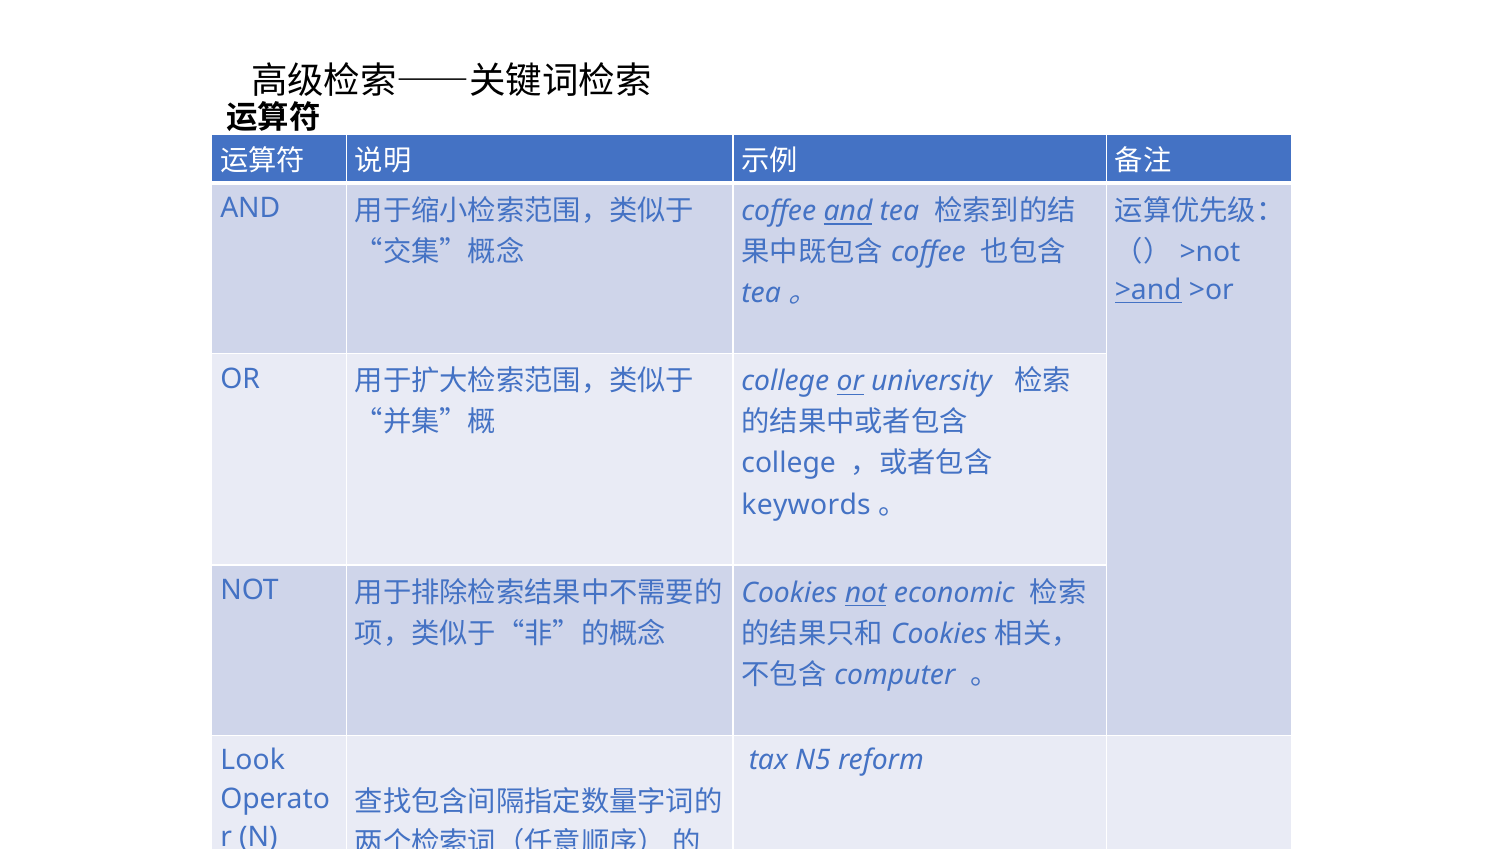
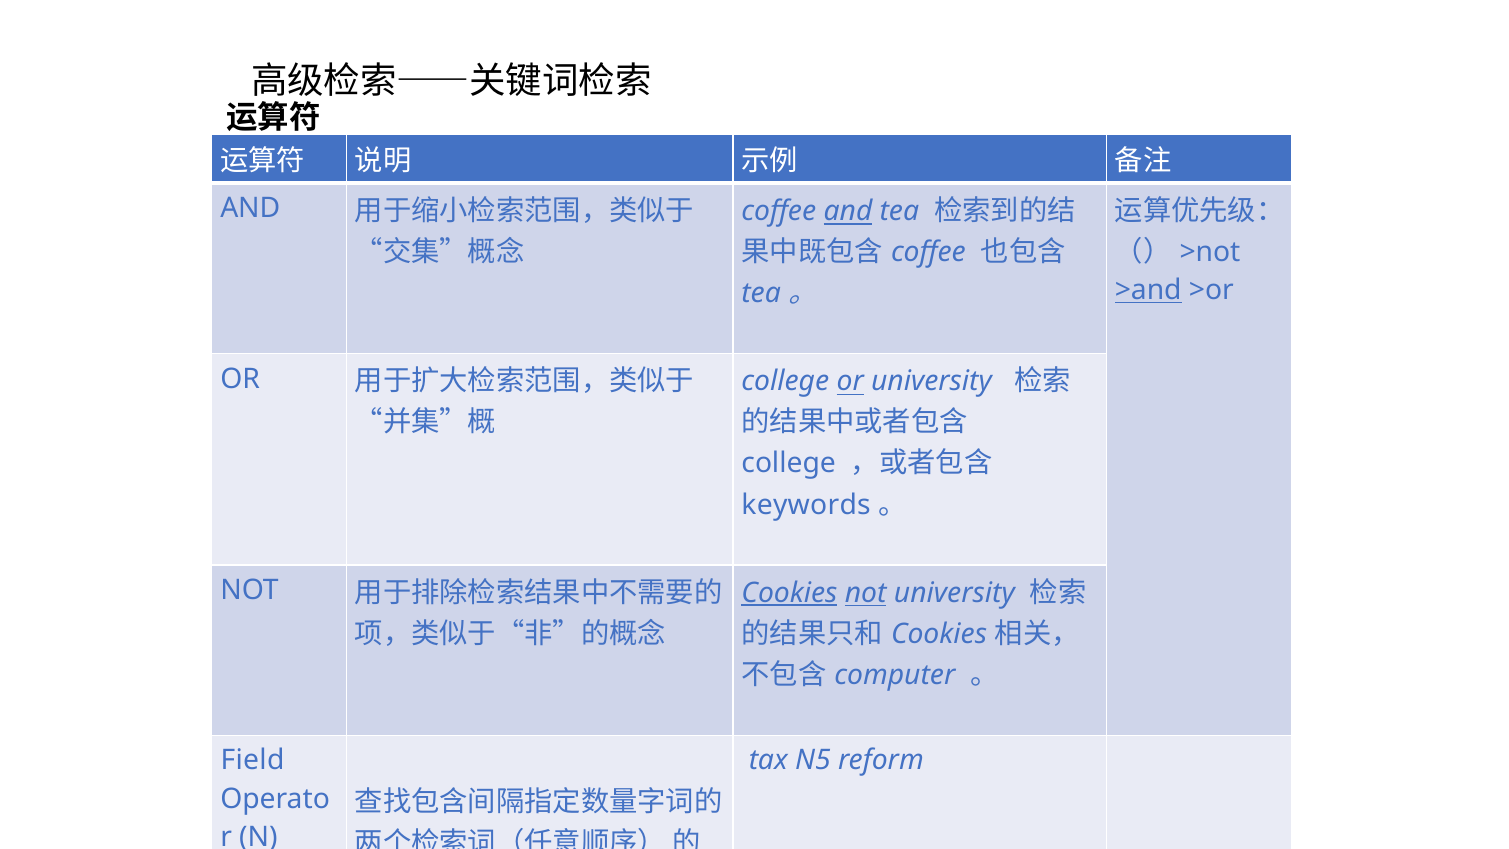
Cookies underline: none -> present (789, 593)
not economic: economic -> university (954, 593)
Look: Look -> Field (253, 760)
